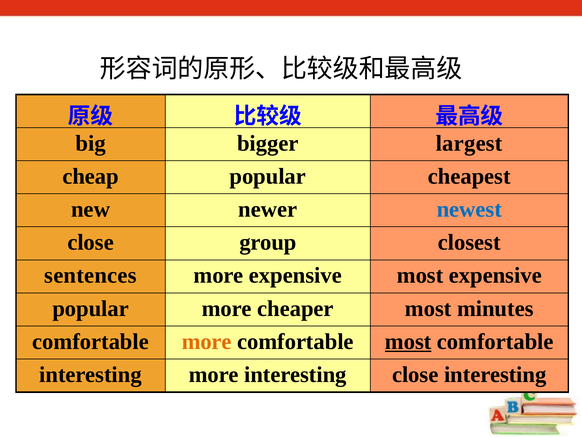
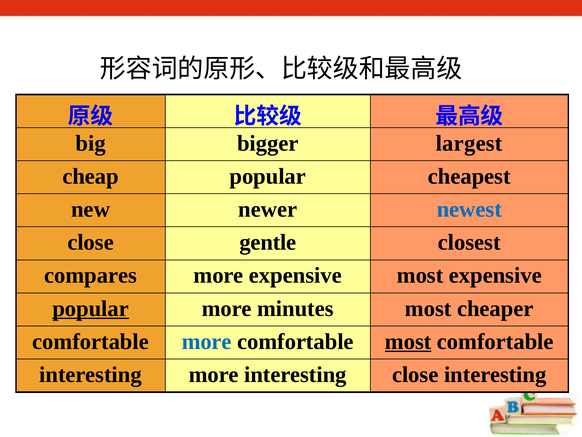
group: group -> gentle (268, 242)
sentences: sentences -> compares (91, 275)
popular underline: none -> present (91, 308)
cheaper: cheaper -> minutes (295, 308)
minutes: minutes -> cheaper (495, 308)
more colour: orange -> blue (207, 341)
